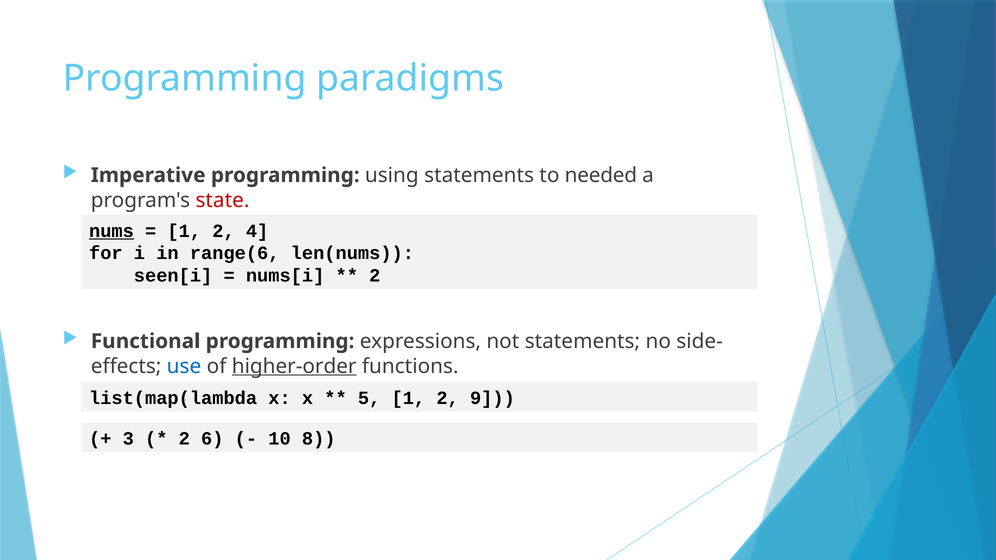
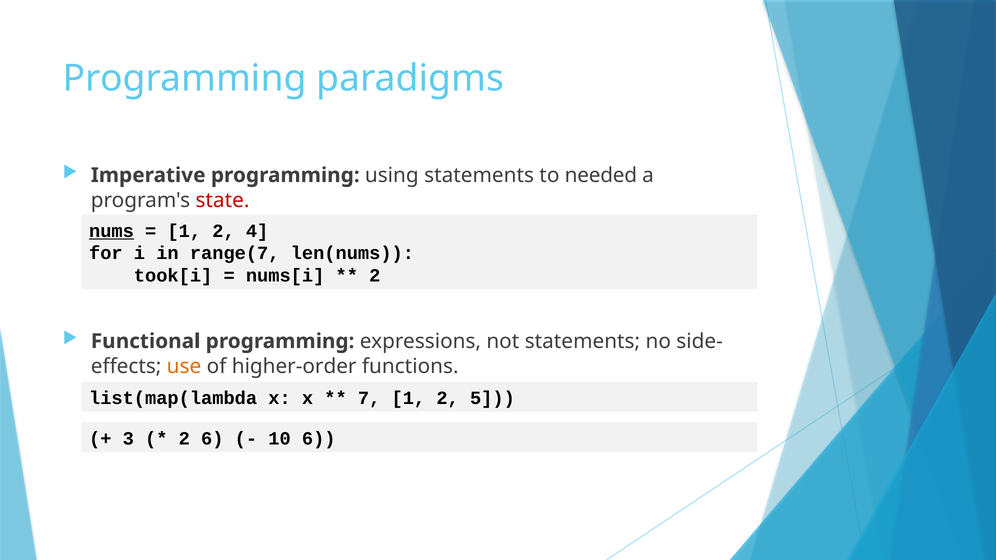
range(6: range(6 -> range(7 (235, 253)
seen[i: seen[i -> took[i (173, 276)
use colour: blue -> orange (184, 366)
higher-order underline: present -> none (294, 366)
5: 5 -> 7 (369, 398)
9: 9 -> 5 (492, 398)
10 8: 8 -> 6 (319, 439)
